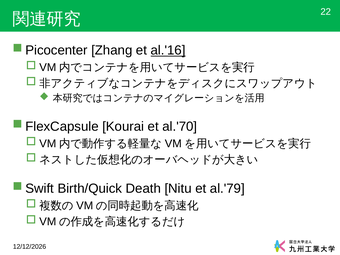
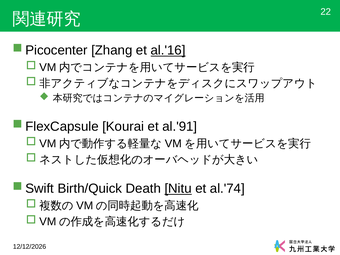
al.'70: al.'70 -> al.'91 (180, 126)
Nitu underline: none -> present (178, 189)
al.'79: al.'79 -> al.'74 (227, 189)
